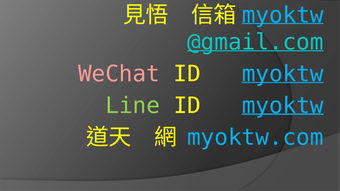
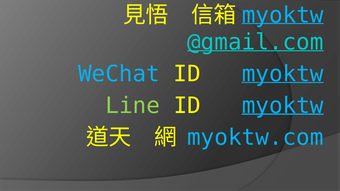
WeChat colour: pink -> light blue (119, 74)
